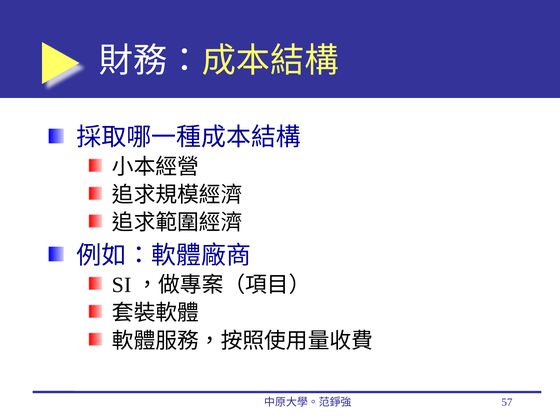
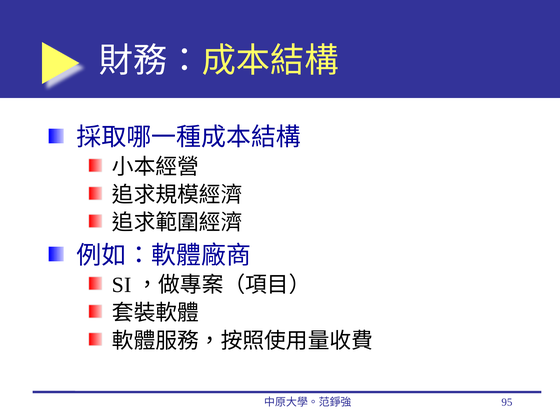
57: 57 -> 95 (507, 402)
